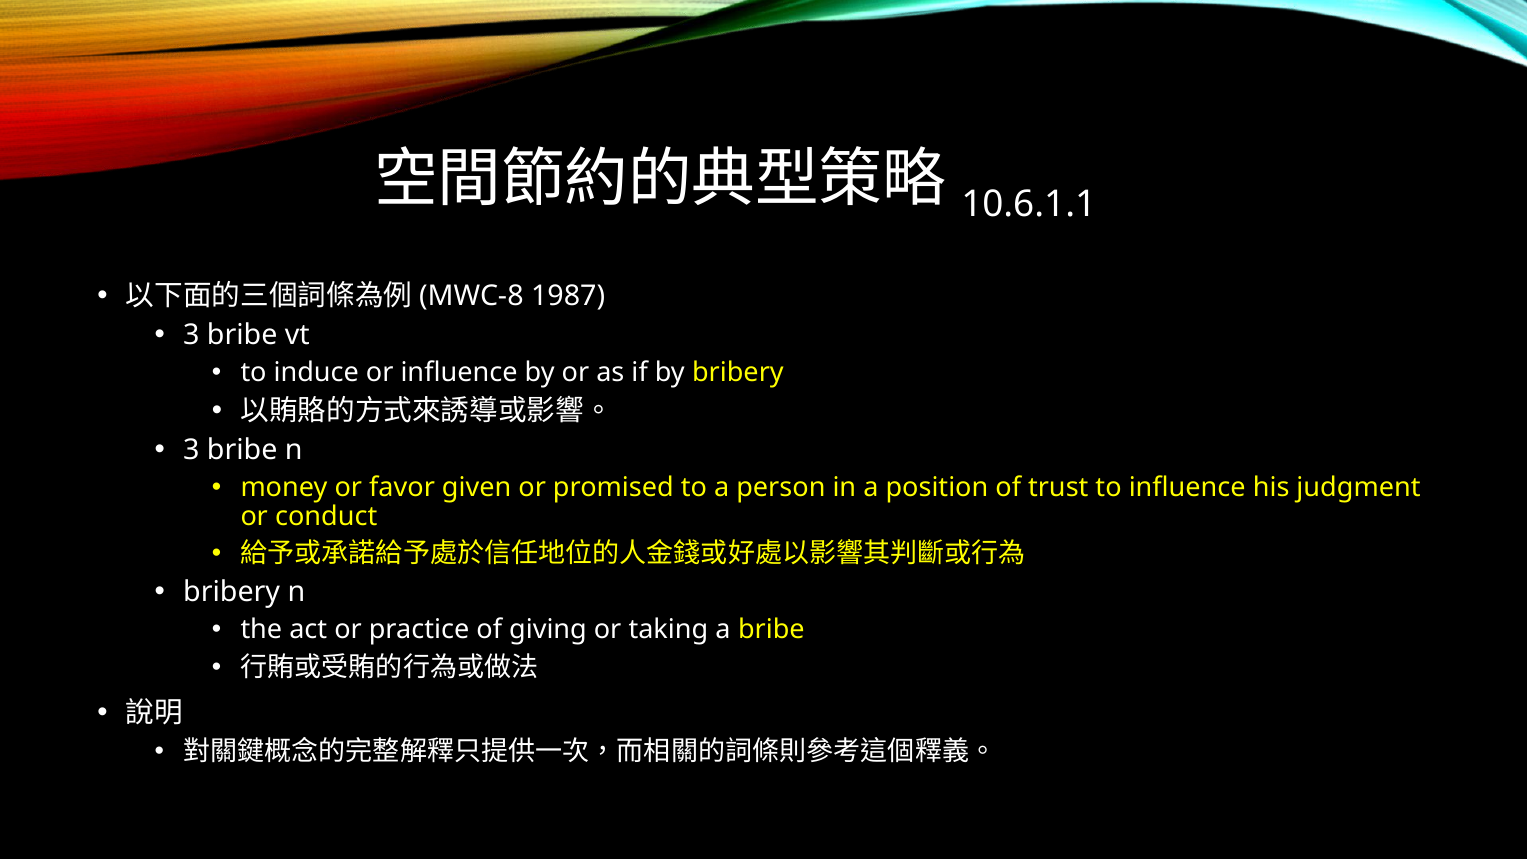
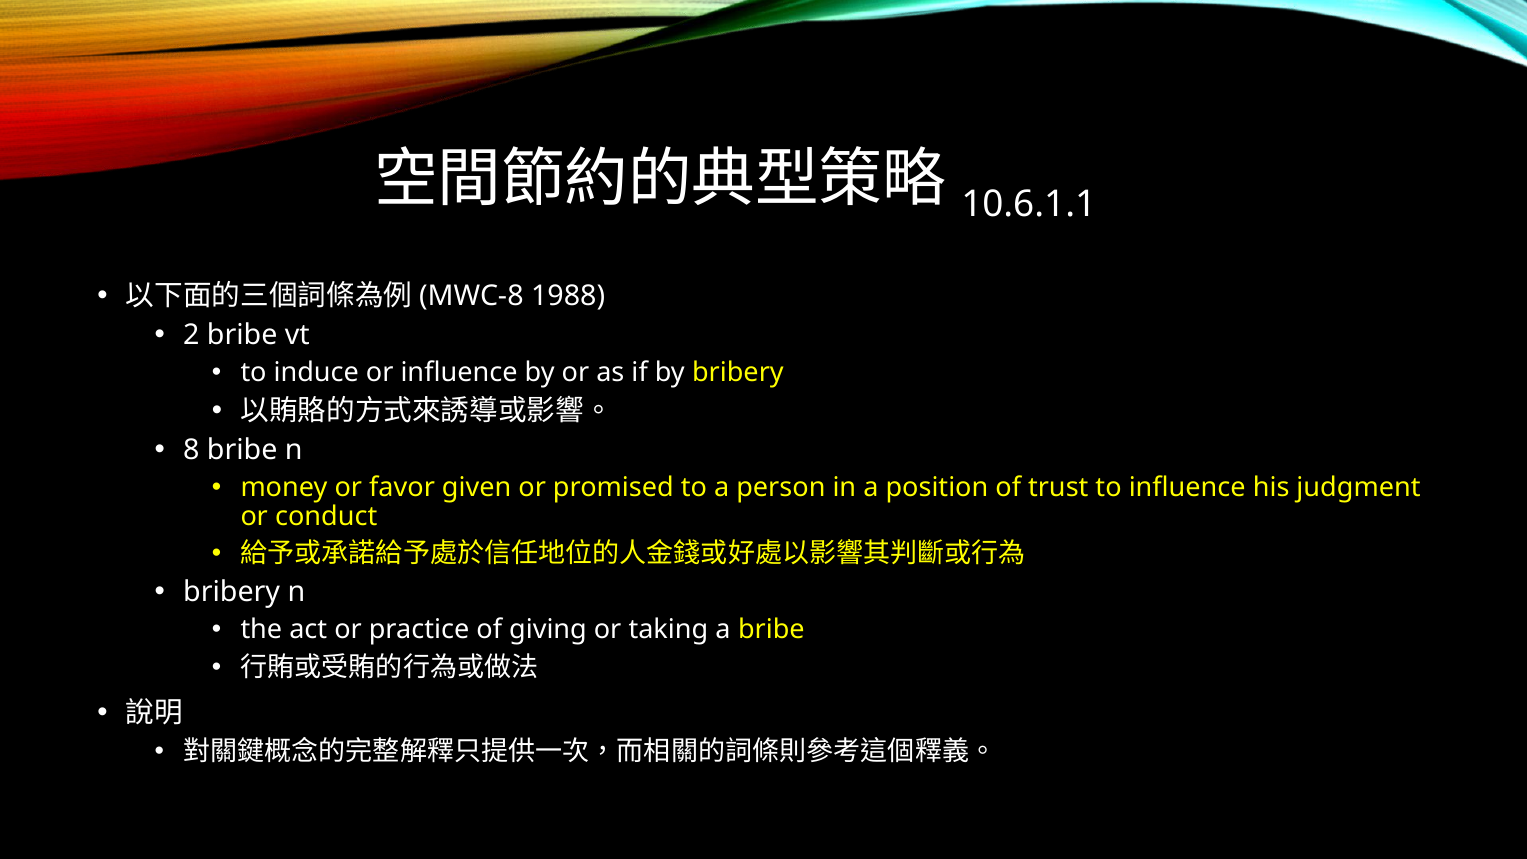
1987: 1987 -> 1988 (568, 296)
3: 3 -> 2 (191, 335)
3: 3 -> 8 (191, 450)
